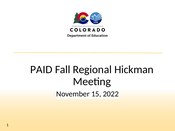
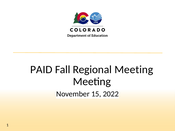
Regional Hickman: Hickman -> Meeting (134, 70)
